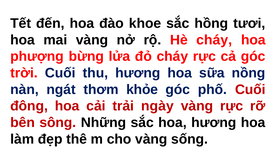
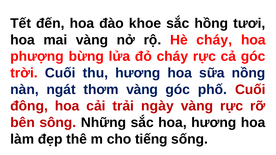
thơm khỏe: khỏe -> vàng (142, 90)
cho vàng: vàng -> tiếng (151, 139)
